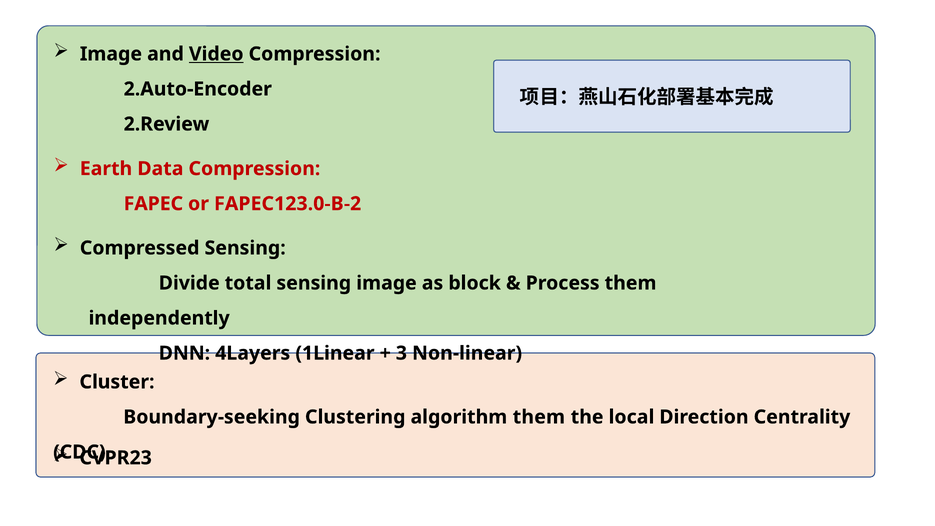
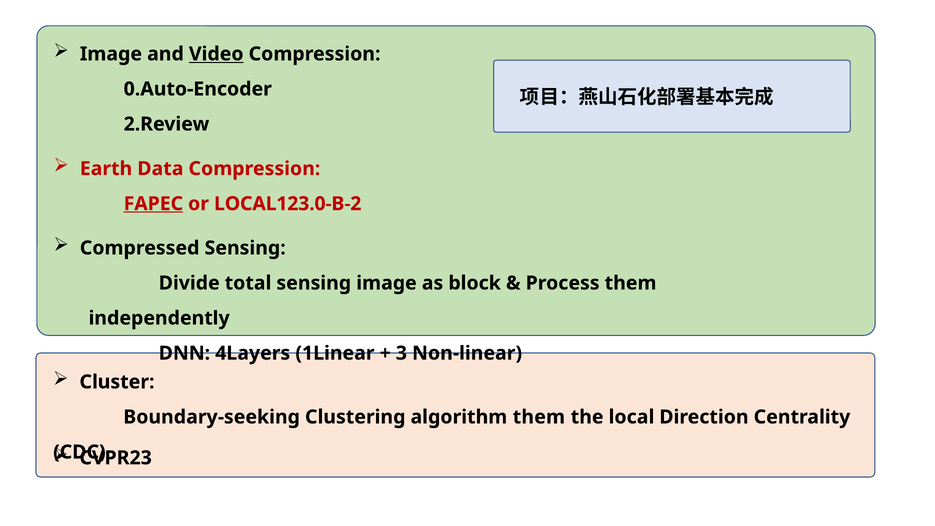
2.Auto-Encoder: 2.Auto-Encoder -> 0.Auto-Encoder (198, 89)
FAPEC underline: none -> present (153, 204)
FAPEC123.0-B-2: FAPEC123.0-B-2 -> LOCAL123.0-B-2 (288, 204)
